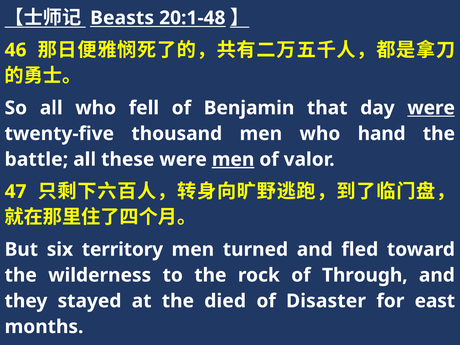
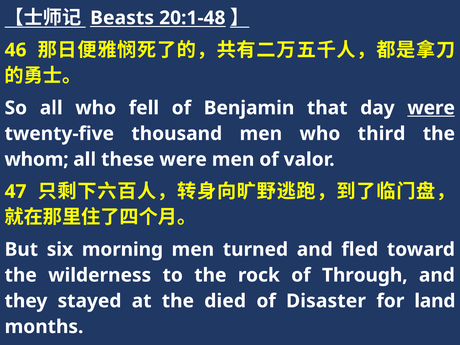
hand: hand -> third (382, 134)
battle: battle -> whom (37, 159)
men underline: present -> none (233, 159)
territory: territory -> morning (122, 249)
east: east -> land (435, 301)
